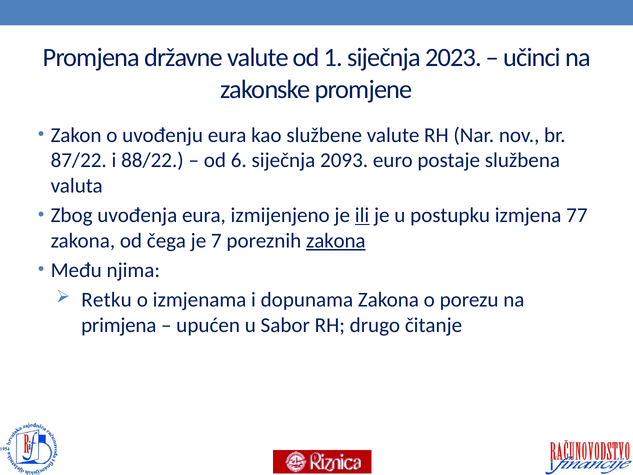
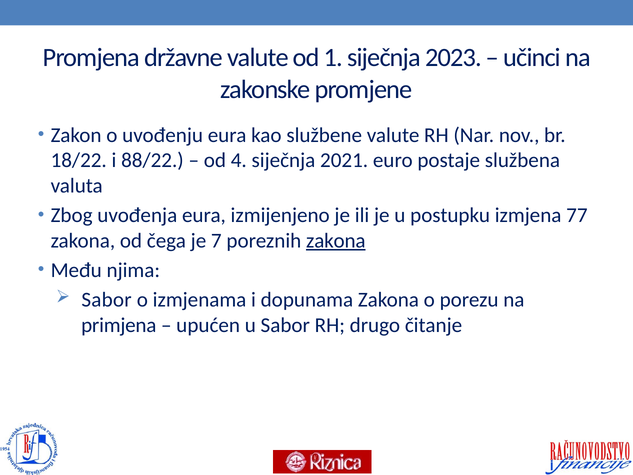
87/22: 87/22 -> 18/22 (79, 160)
6: 6 -> 4 (239, 160)
2093: 2093 -> 2021 (344, 160)
ili underline: present -> none (362, 215)
Retku: Retku -> Sabor (107, 300)
